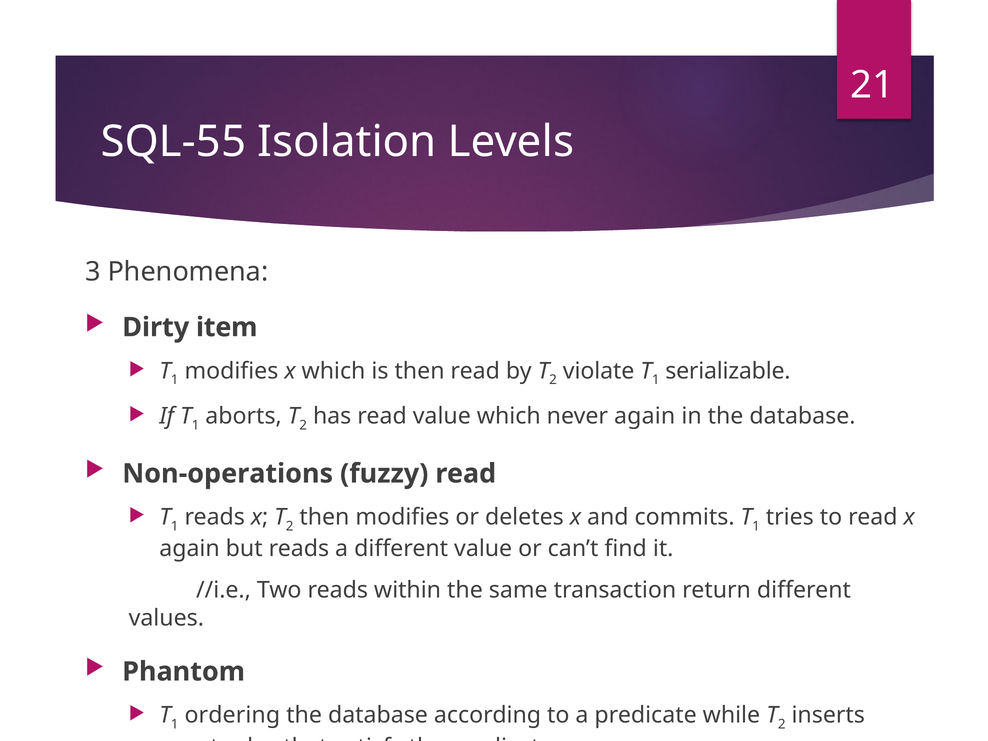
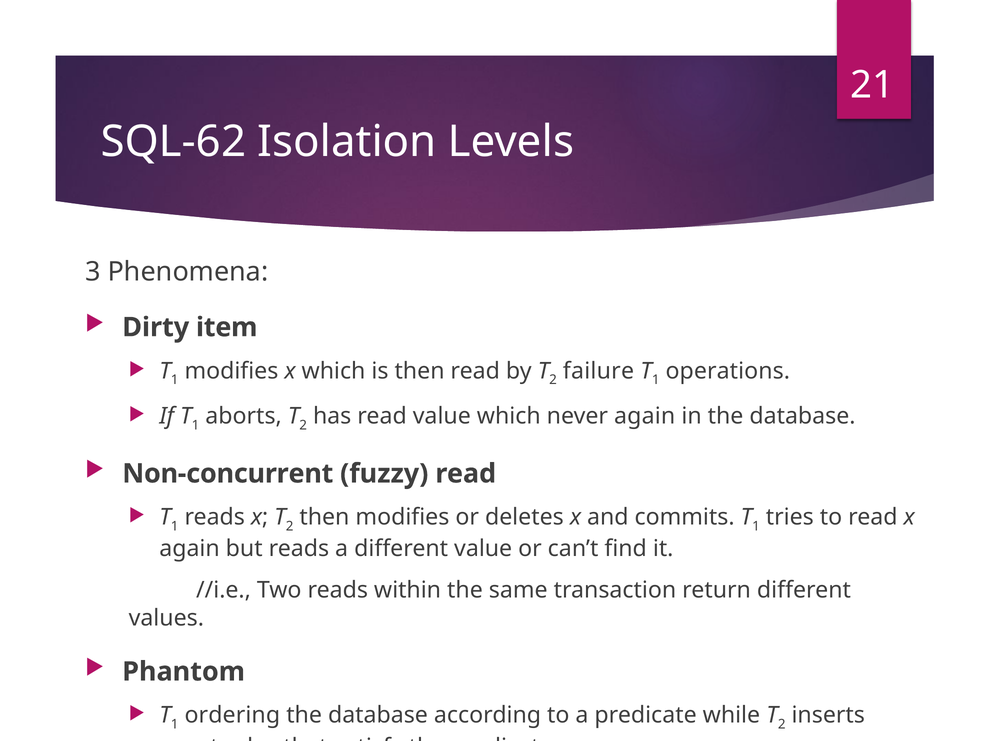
SQL-55: SQL-55 -> SQL-62 (173, 142)
violate: violate -> failure (598, 371)
serializable: serializable -> operations (728, 371)
Non-operations: Non-operations -> Non-concurrent (228, 474)
